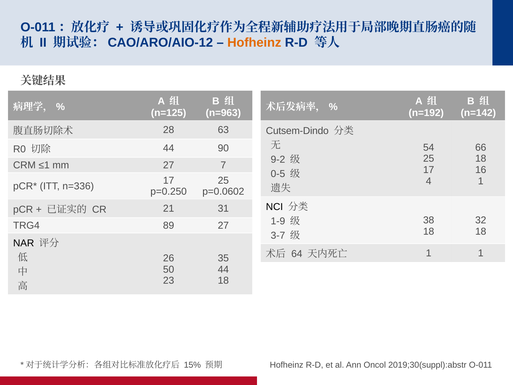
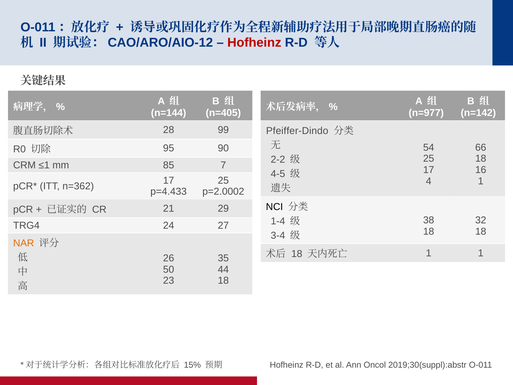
Hofheinz colour: orange -> red (254, 43)
n=125: n=125 -> n=144 (169, 113)
n=963: n=963 -> n=405 (223, 113)
n=192: n=192 -> n=977 (426, 113)
Cutsem-Dindo: Cutsem-Dindo -> Pfeiffer-Dindo (297, 131)
63: 63 -> 99 (223, 130)
44: 44 -> 95 (169, 148)
9-2: 9-2 -> 2-2 (278, 159)
mm 27: 27 -> 85 (169, 165)
0-5: 0-5 -> 4-5 (278, 174)
n=336: n=336 -> n=362 (78, 186)
p=0.250: p=0.250 -> p=4.433 (169, 192)
p=0.0602: p=0.0602 -> p=2.0002 (223, 192)
31: 31 -> 29 (223, 208)
1-9: 1-9 -> 1-4 (278, 221)
89: 89 -> 24 (169, 225)
3-7: 3-7 -> 3-4 (278, 235)
NAR colour: black -> orange (24, 243)
64: 64 -> 18 (297, 254)
